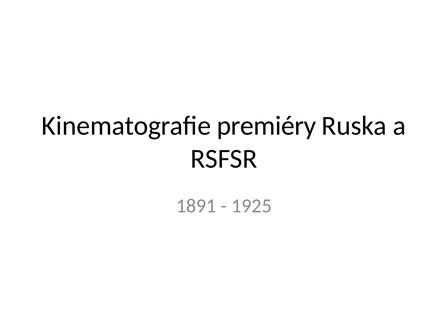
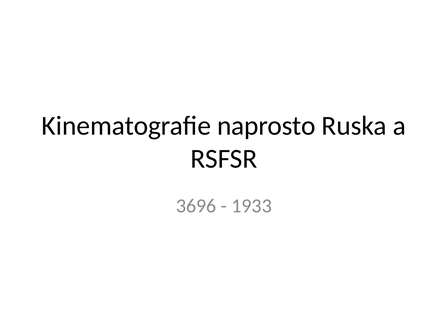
premiéry: premiéry -> naprosto (266, 126)
1891: 1891 -> 3696 (196, 206)
1925: 1925 -> 1933 (252, 206)
